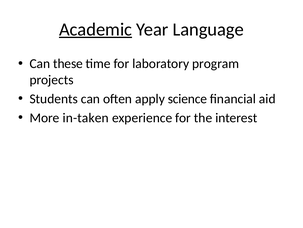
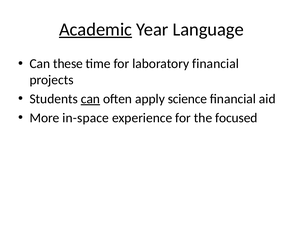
laboratory program: program -> financial (216, 64)
can underline: none -> present (90, 99)
in-taken: in-taken -> in-space (86, 117)
interest: interest -> focused (236, 117)
